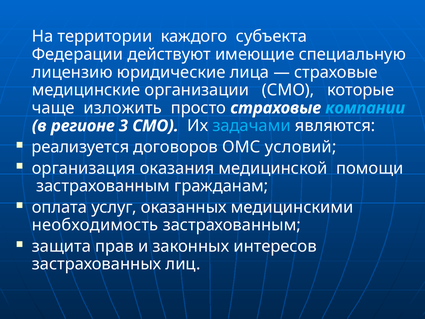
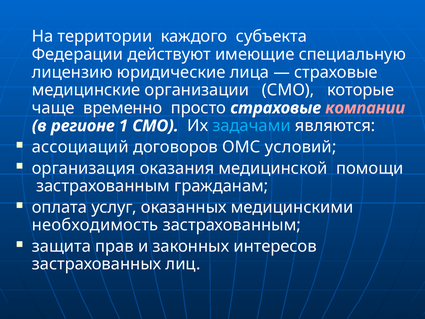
изложить: изложить -> временно (123, 108)
компании colour: light blue -> pink (365, 108)
3: 3 -> 1 (123, 126)
реализуется: реализуется -> ассоциаций (80, 147)
